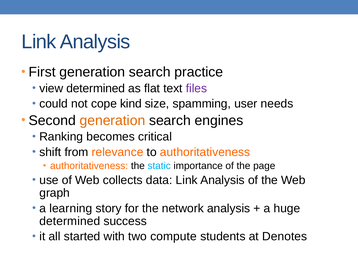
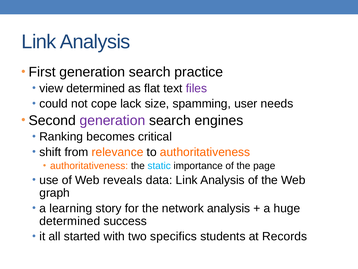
kind: kind -> lack (131, 103)
generation colour: orange -> purple (112, 120)
collects: collects -> reveals (123, 180)
compute: compute -> specifics (174, 236)
Denotes: Denotes -> Records (285, 236)
